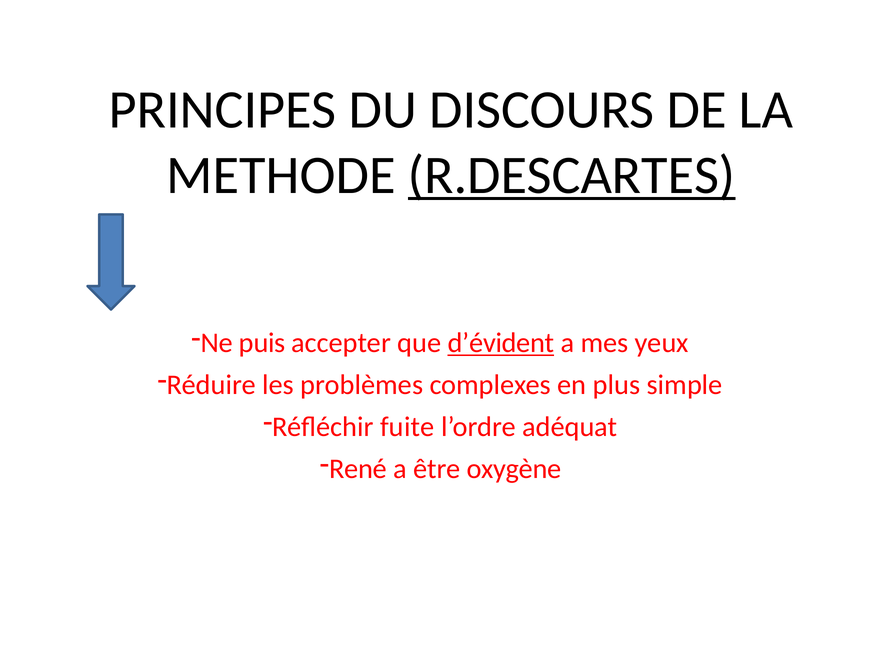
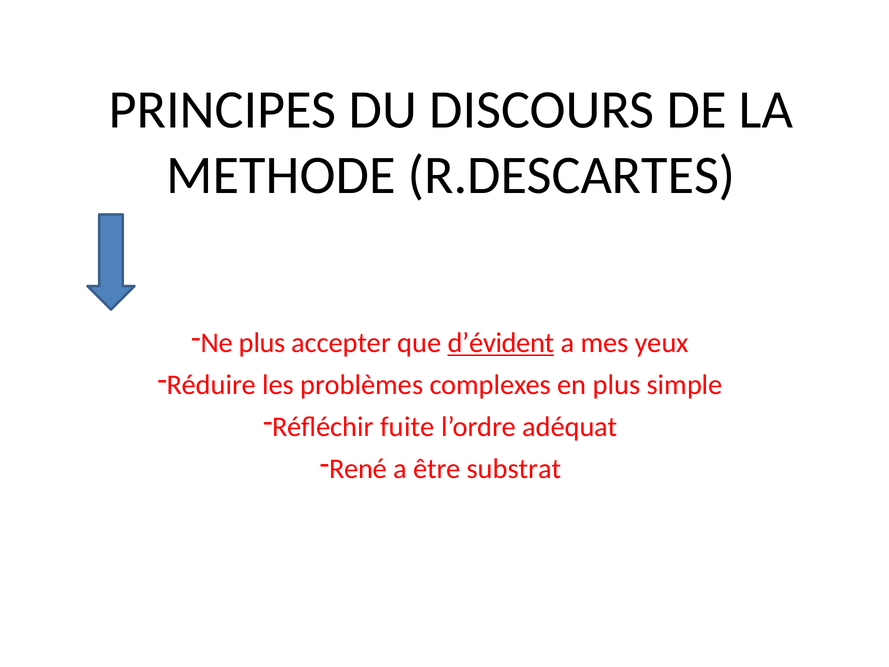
R.DESCARTES underline: present -> none (572, 175)
Ne puis: puis -> plus (262, 343)
oxygène: oxygène -> substrat (514, 469)
